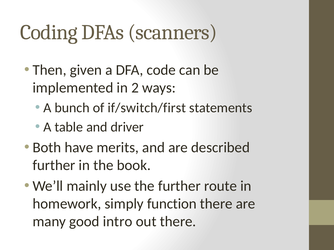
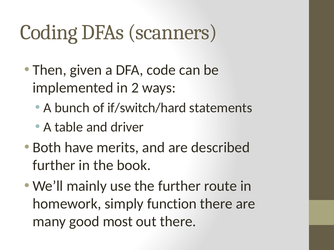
if/switch/first: if/switch/first -> if/switch/hard (147, 108)
intro: intro -> most (118, 222)
